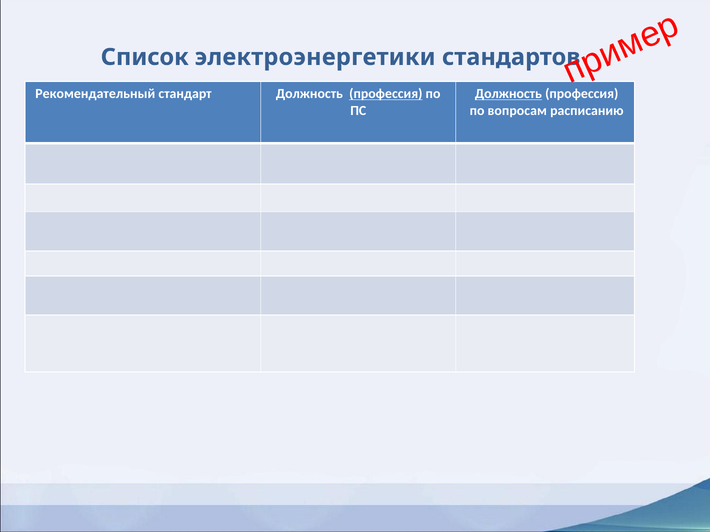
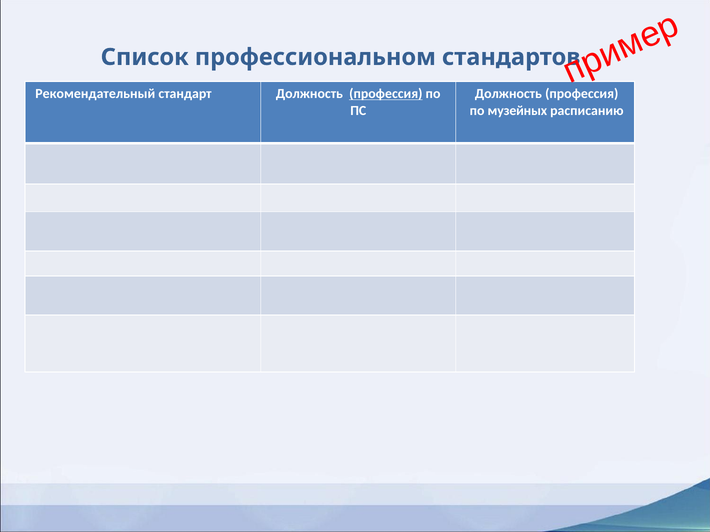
электроэнергетики: электроэнергетики -> профессиональном (315, 57)
Должность underline: present -> none (508, 94)
вопросам: вопросам -> музейных (517, 111)
